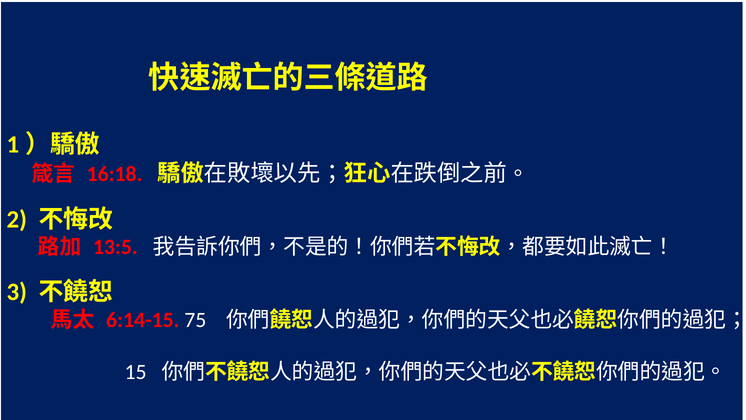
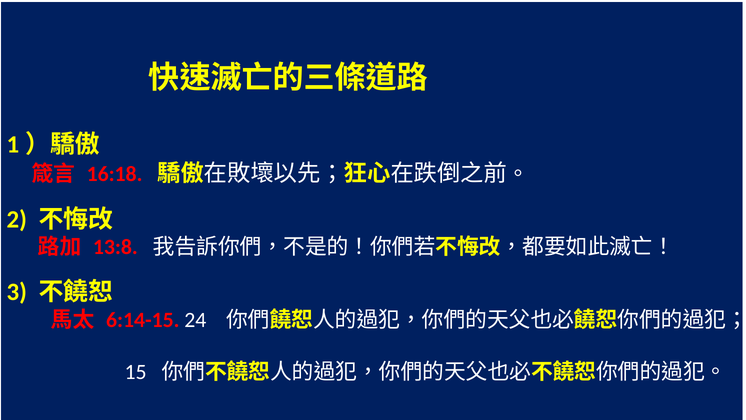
13:5: 13:5 -> 13:8 (115, 247)
75: 75 -> 24 (195, 320)
